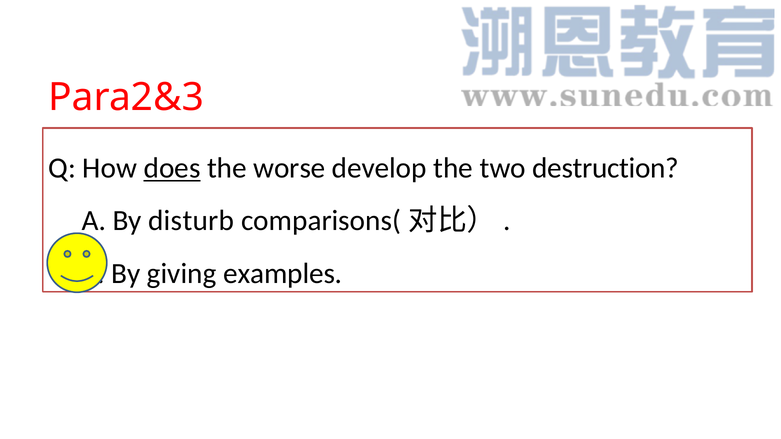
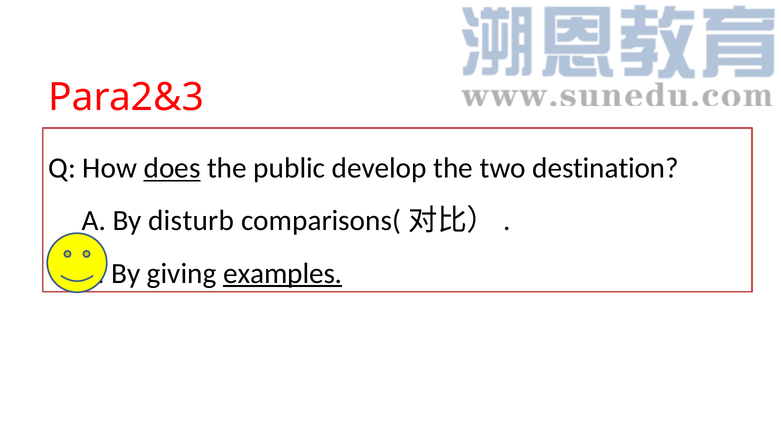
worse: worse -> public (289, 168)
destruction: destruction -> destination (606, 168)
examples underline: none -> present (283, 274)
